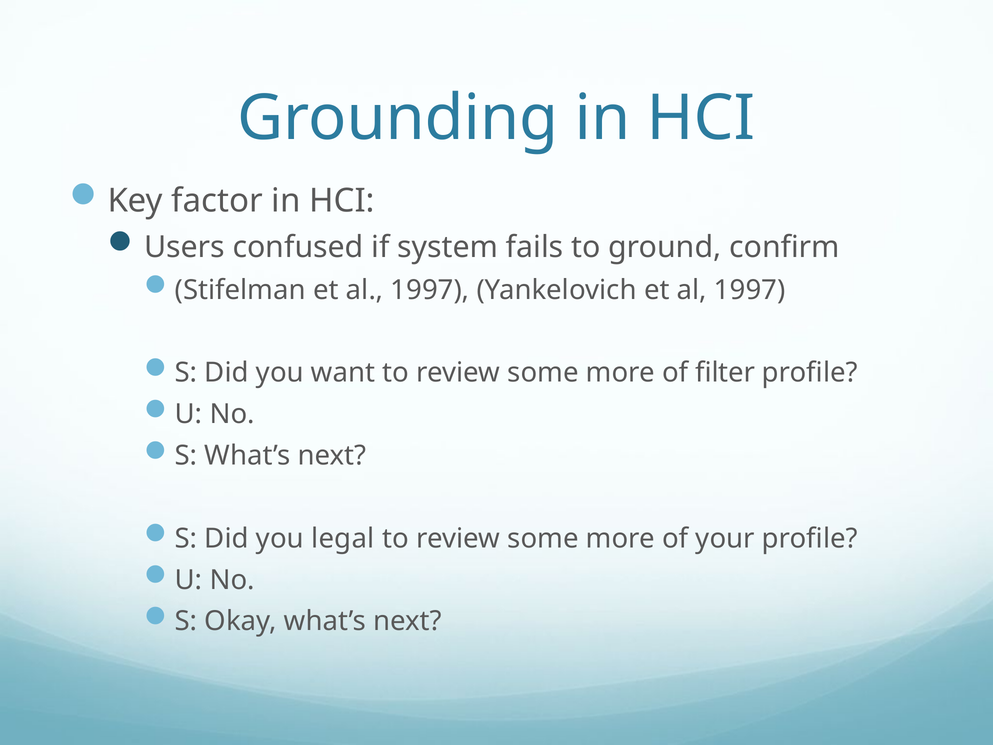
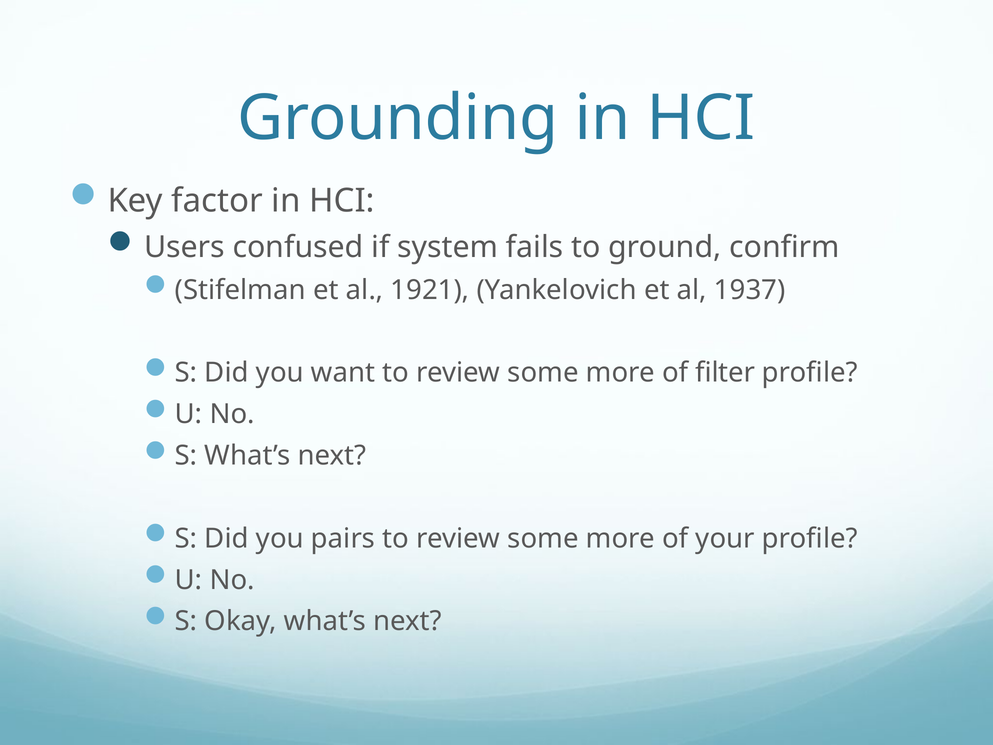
Stifelman et al 1997: 1997 -> 1921 (430, 290)
Yankelovich et al 1997: 1997 -> 1937 (750, 290)
legal: legal -> pairs (343, 538)
